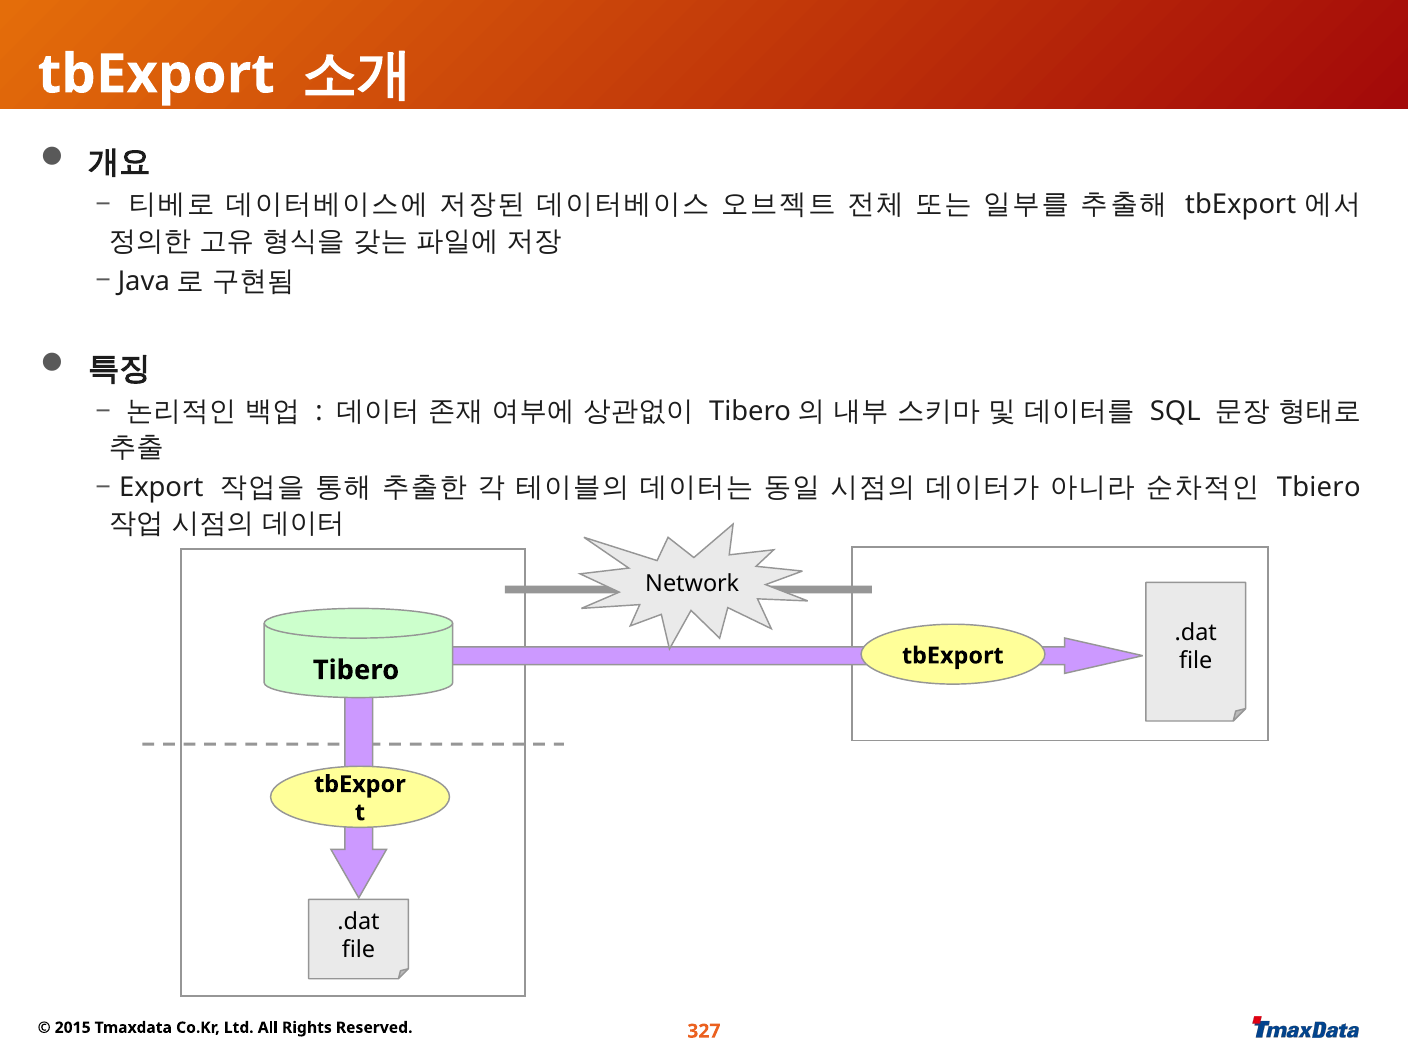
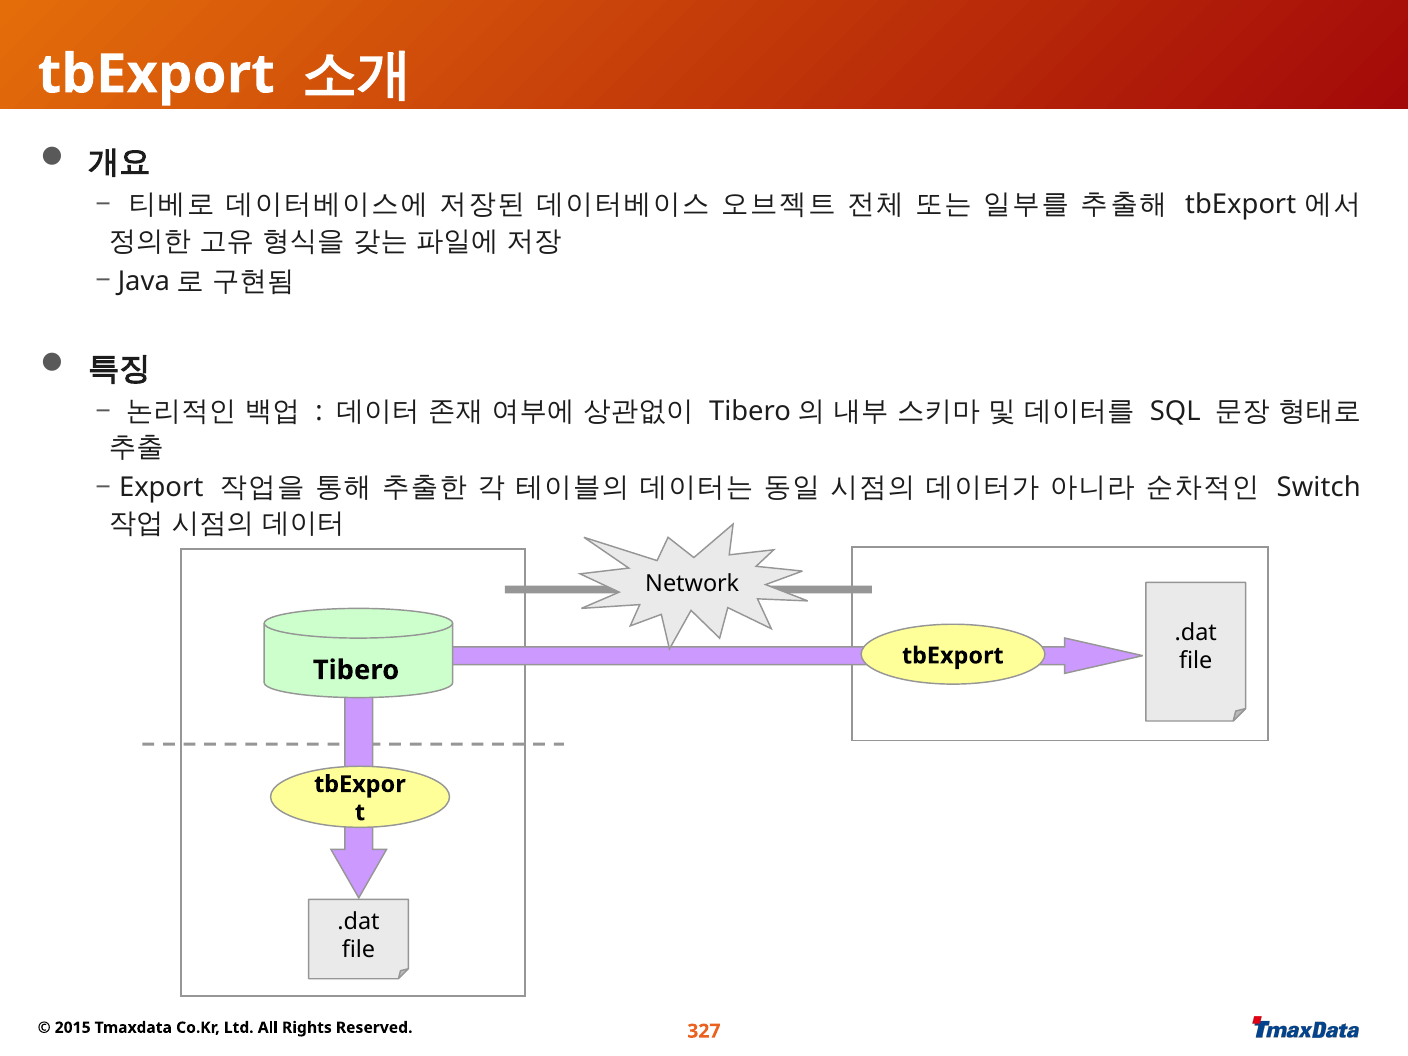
Tbiero: Tbiero -> Switch (1319, 488)
